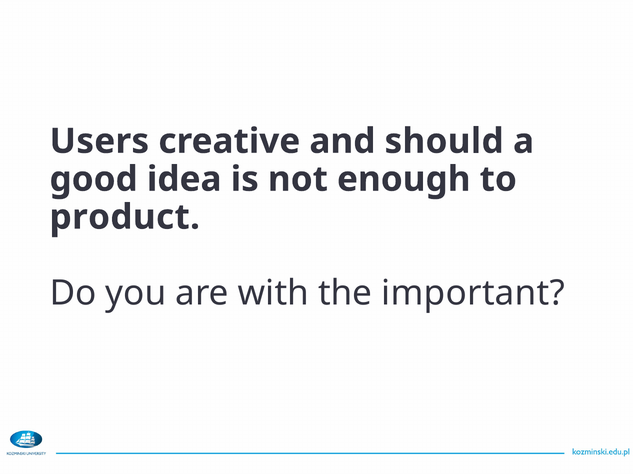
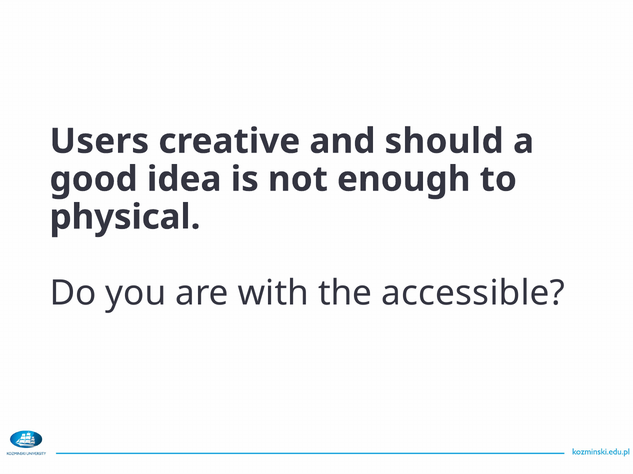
product: product -> physical (125, 217)
important: important -> accessible (473, 293)
